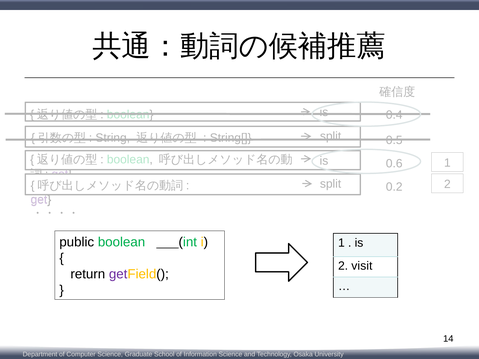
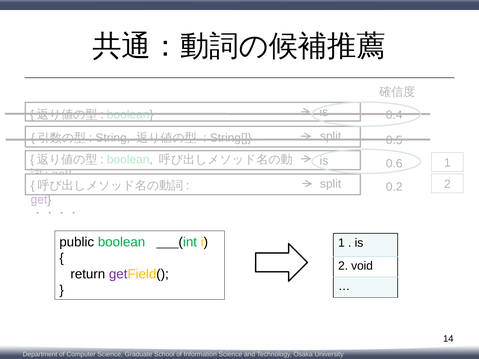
visit: visit -> void (362, 266)
